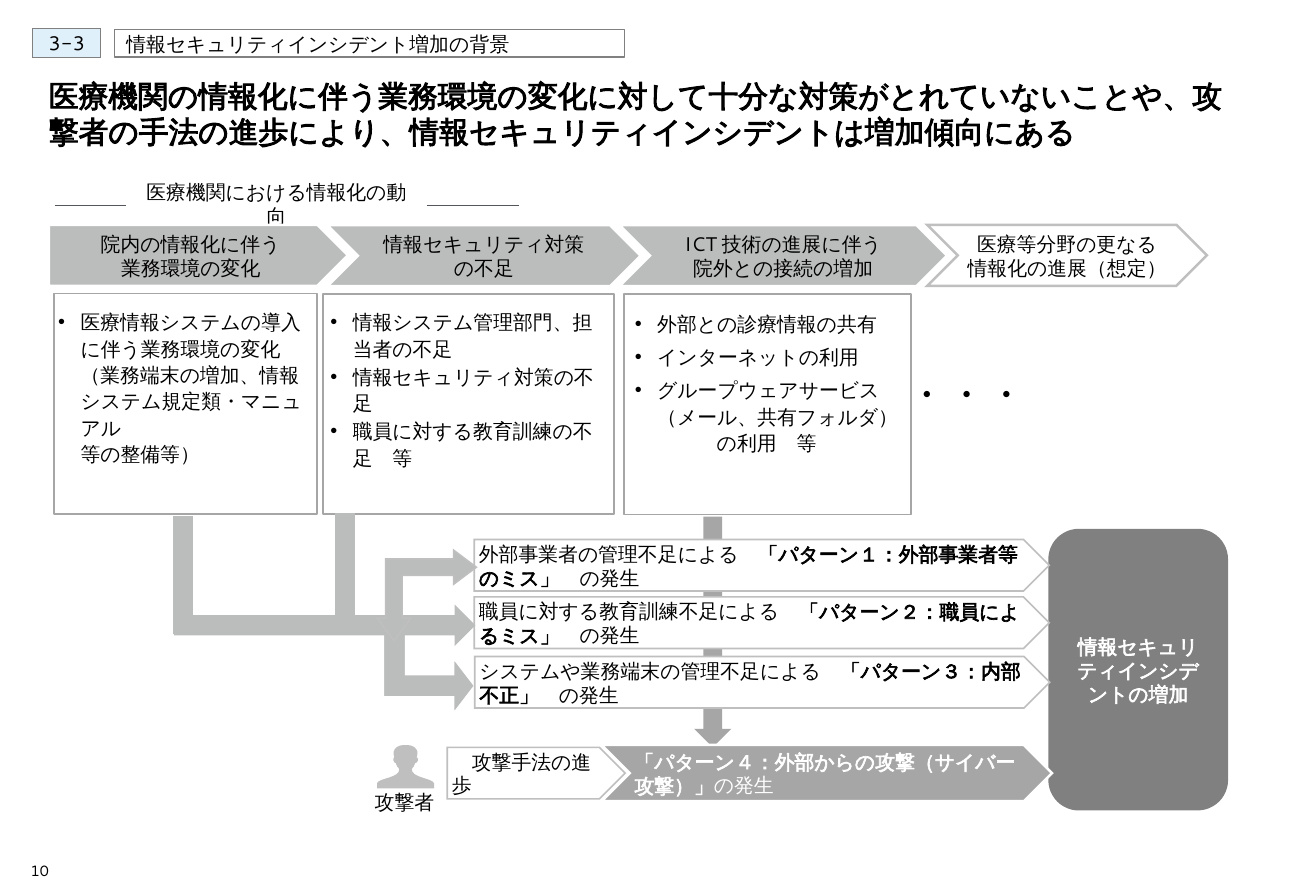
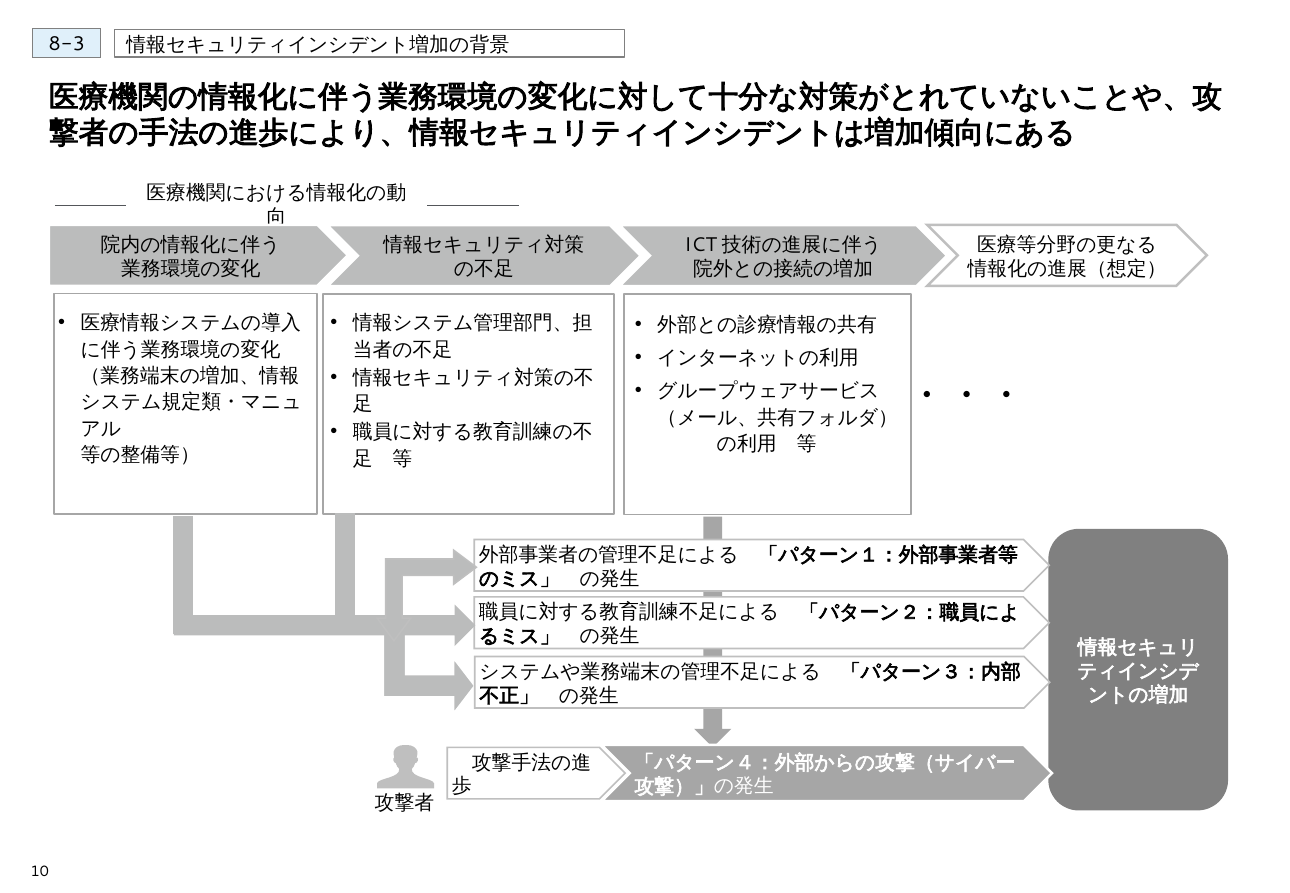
3-3: 3-3 -> 8-3 (67, 44)
